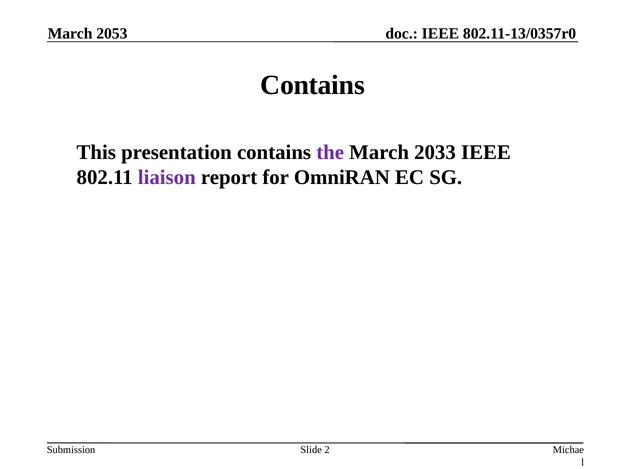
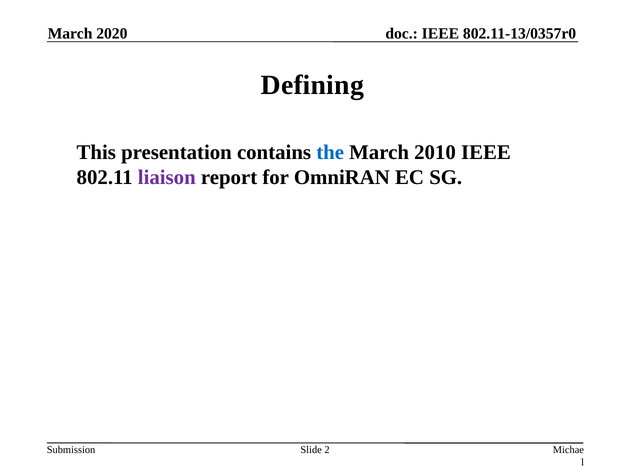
2053: 2053 -> 2020 (112, 33)
Contains: Contains -> Defining (312, 85)
the colour: purple -> blue (330, 153)
2033: 2033 -> 2010 (435, 153)
